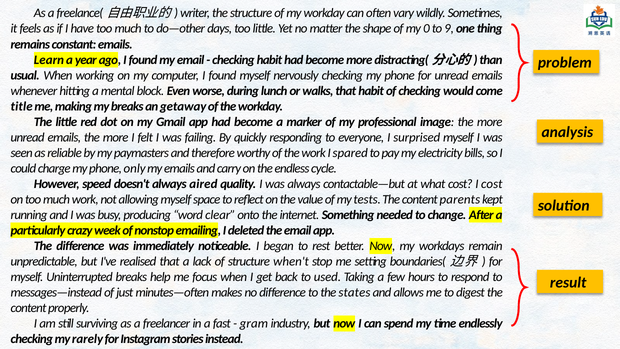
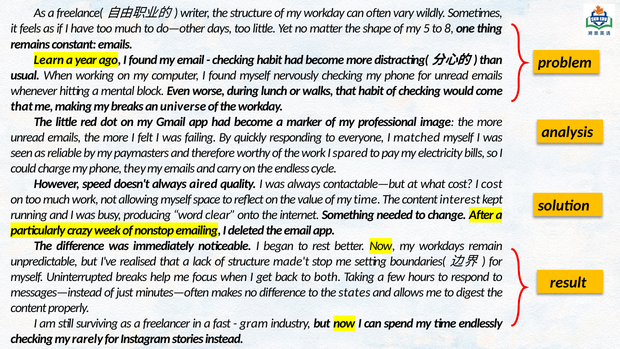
0: 0 -> 5 (426, 29)
9: 9 -> 8 (449, 29)
title: title -> that (22, 106)
getaway: getaway -> universe (183, 106)
surprised: surprised -> matched (417, 137)
only: only -> they (135, 168)
of my tests: tests -> time (367, 199)
parents: parents -> interest (460, 199)
when't: when't -> made't (291, 261)
used: used -> both (327, 277)
